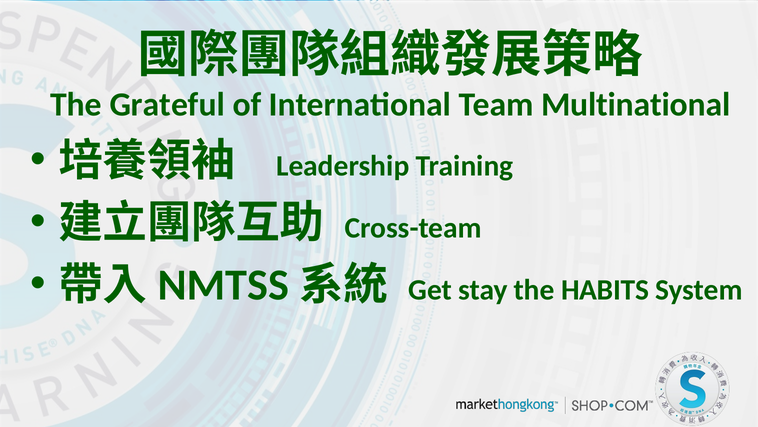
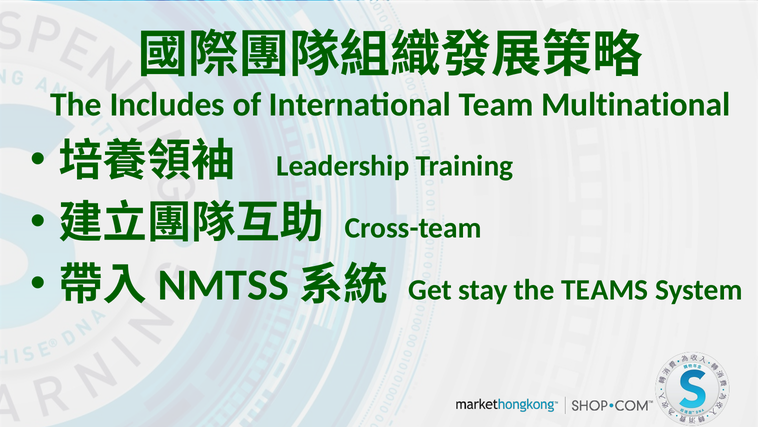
Grateful: Grateful -> Includes (167, 104)
HABITS: HABITS -> TEAMS (605, 289)
